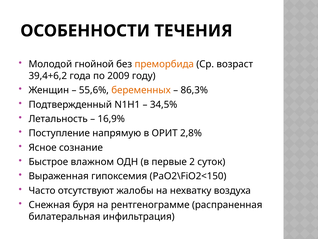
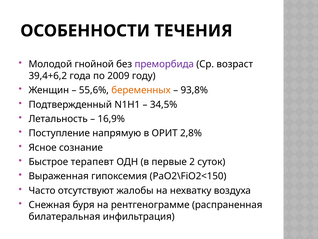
преморбида colour: orange -> purple (164, 64)
86,3%: 86,3% -> 93,8% (194, 90)
влажном: влажном -> терапевт (92, 162)
